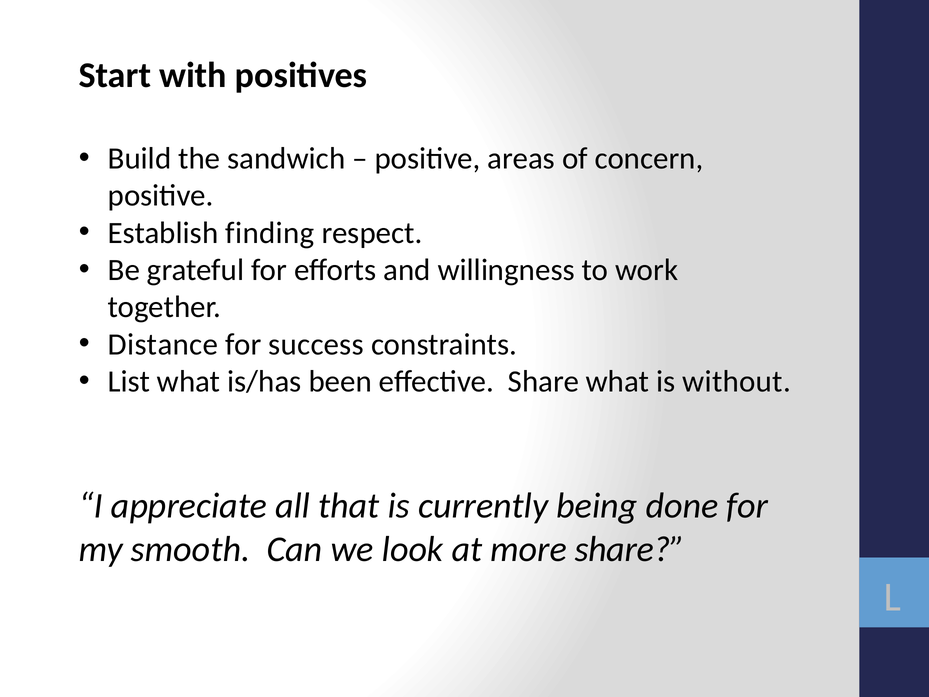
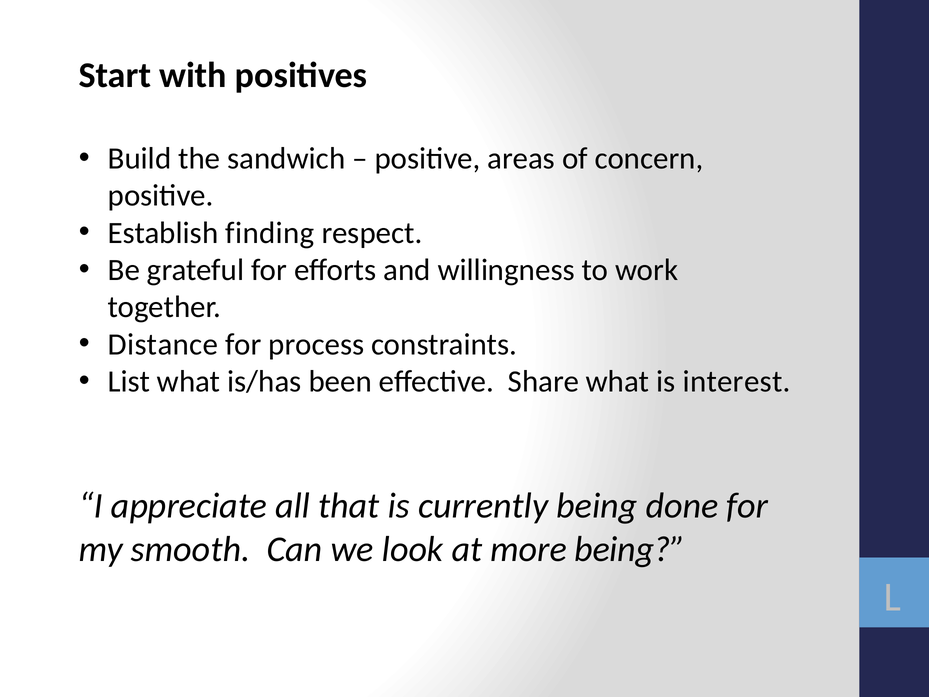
success: success -> process (316, 344)
without: without -> interest (737, 381)
more share: share -> being (630, 549)
